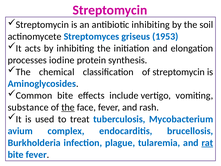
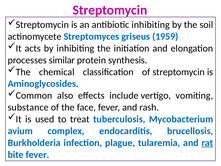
1953: 1953 -> 1959 (165, 36)
iodine: iodine -> similar (62, 60)
Common bite: bite -> also (65, 95)
the underline: present -> none (68, 107)
